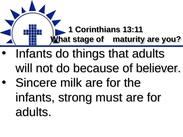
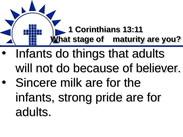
must: must -> pride (109, 98)
